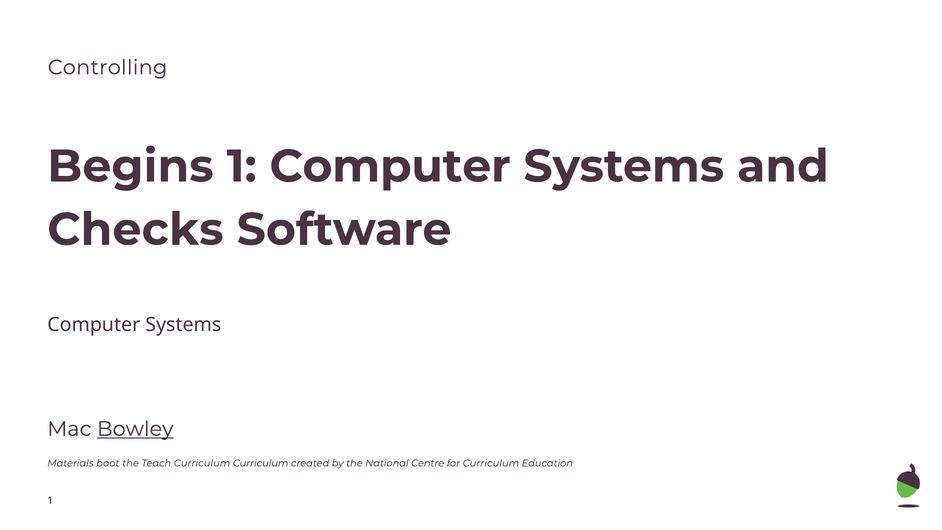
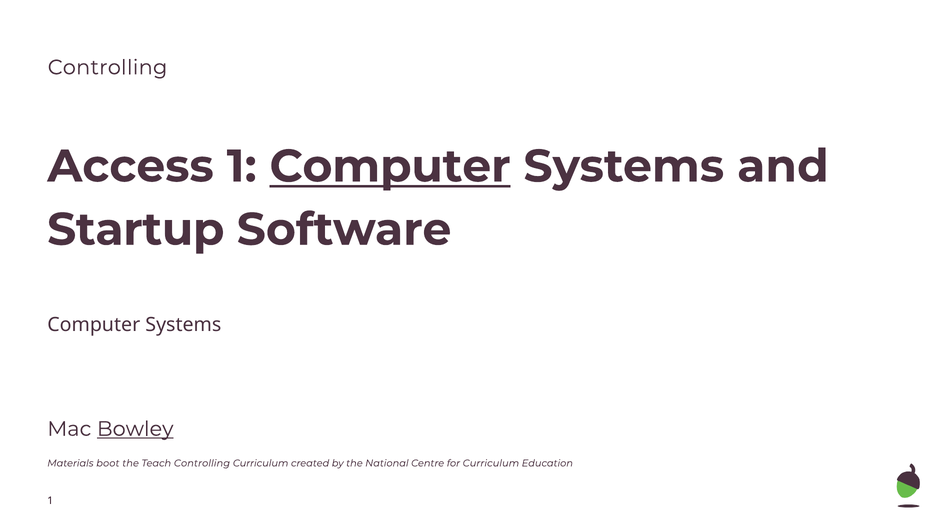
Begins: Begins -> Access (131, 166)
Computer underline: none -> present (390, 166)
Checks: Checks -> Startup (136, 230)
Teach Curriculum: Curriculum -> Controlling (202, 463)
